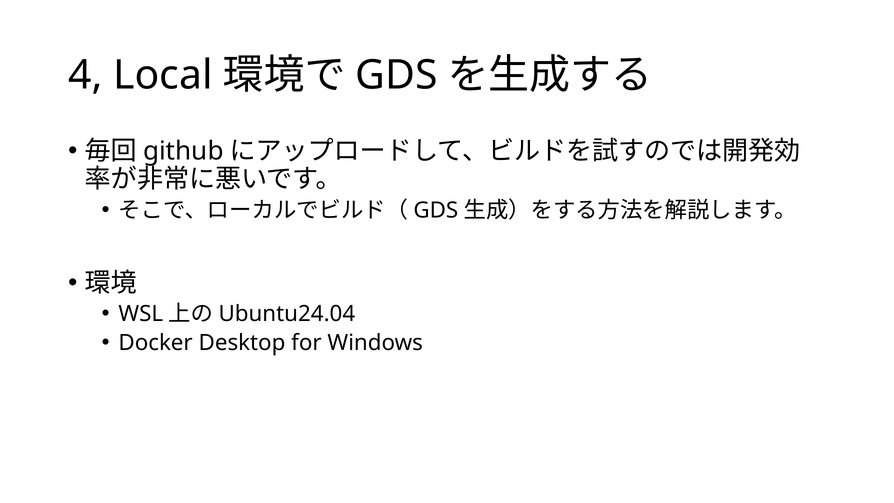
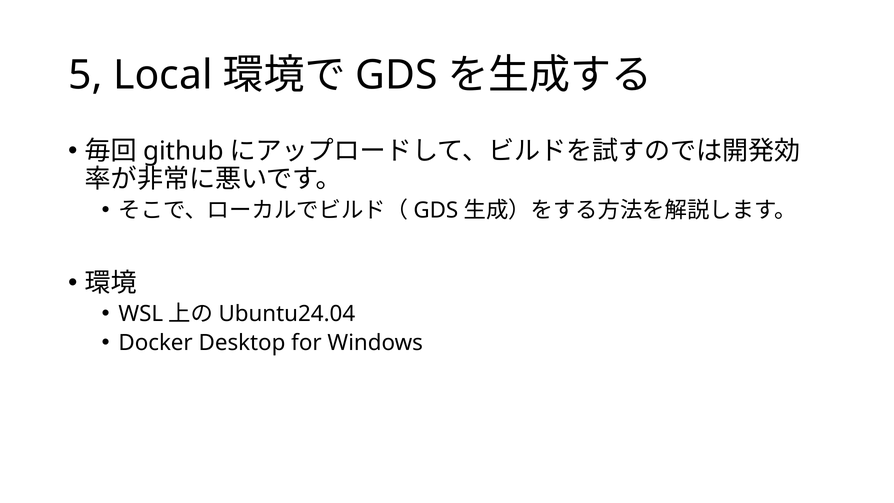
4: 4 -> 5 (85, 75)
